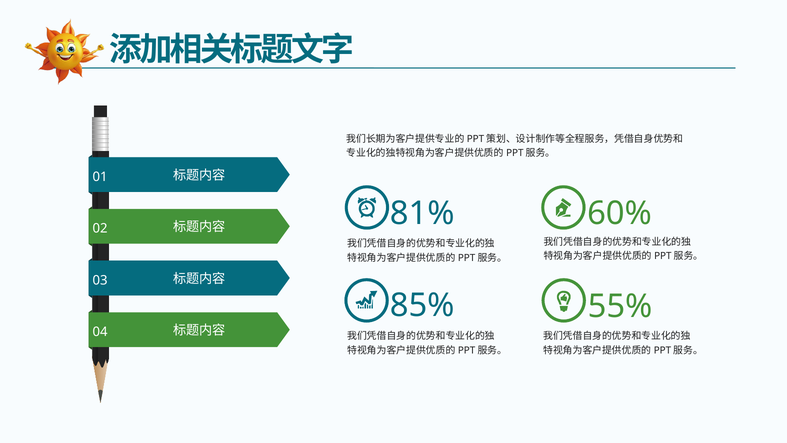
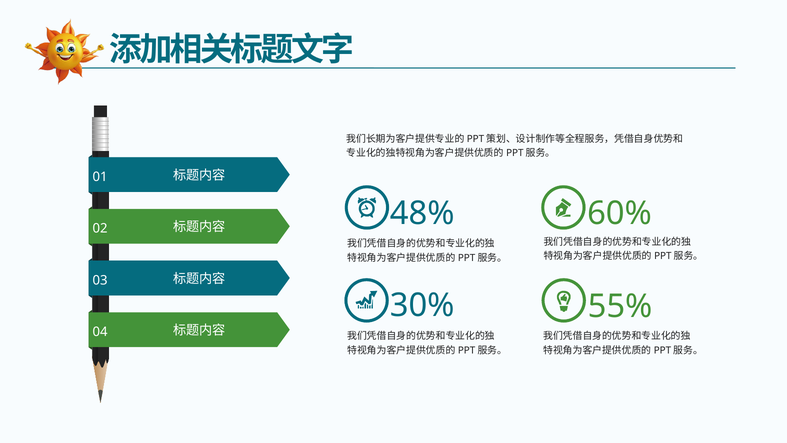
81%: 81% -> 48% (422, 213)
85%: 85% -> 30% (422, 305)
